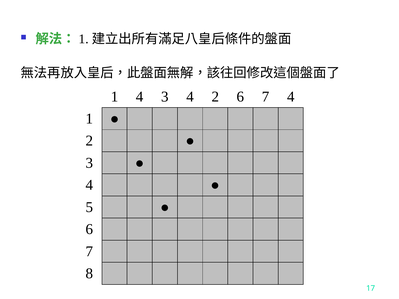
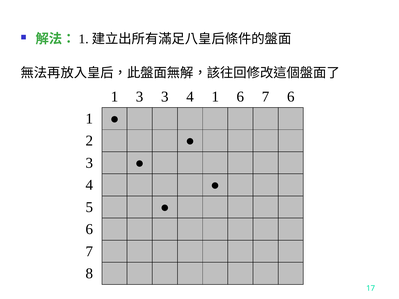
1 4: 4 -> 3 (140, 97)
4 2: 2 -> 1 (215, 97)
7 4: 4 -> 6 (291, 97)
